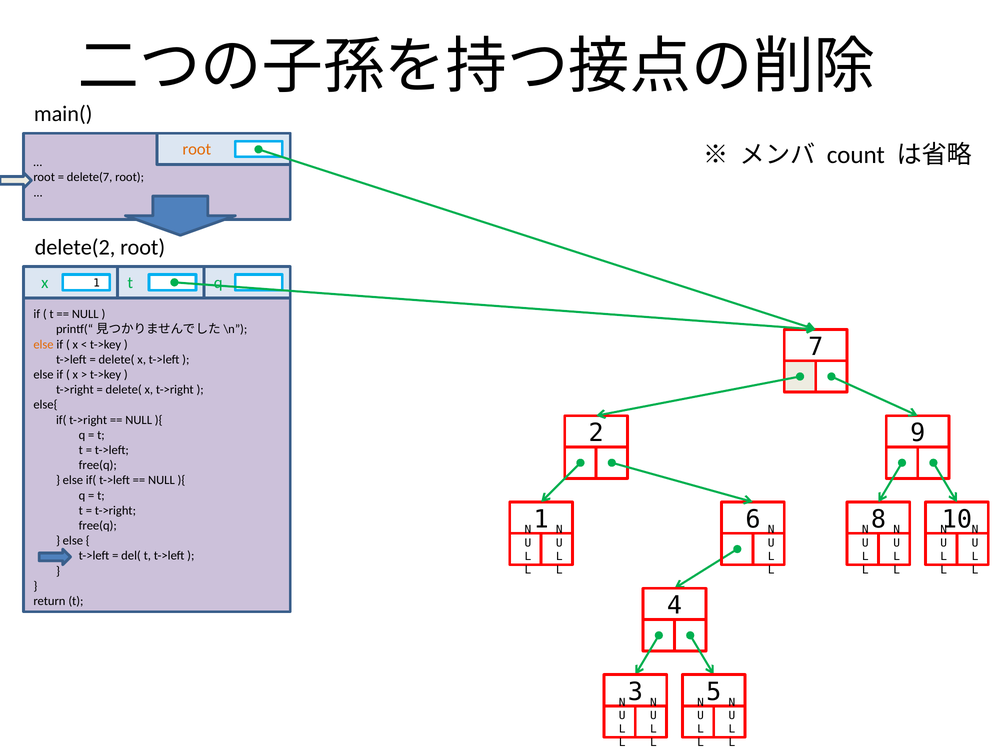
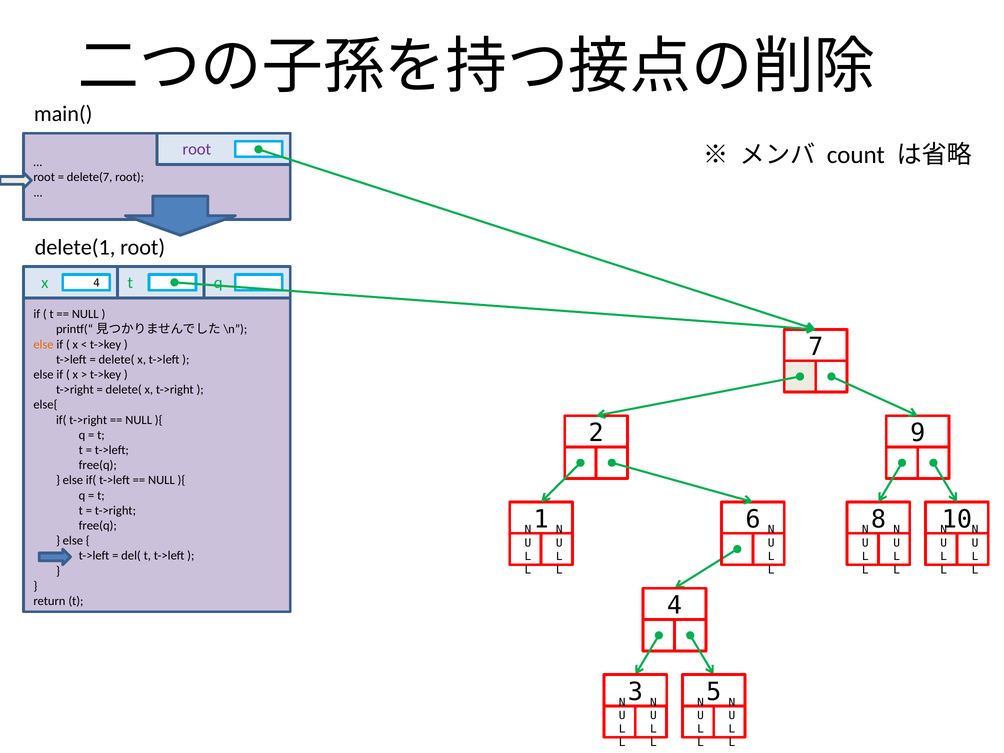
root colour: orange -> purple (197, 149)
delete(2: delete(2 -> delete(1 (75, 247)
x 1: 1 -> 4 (97, 283)
